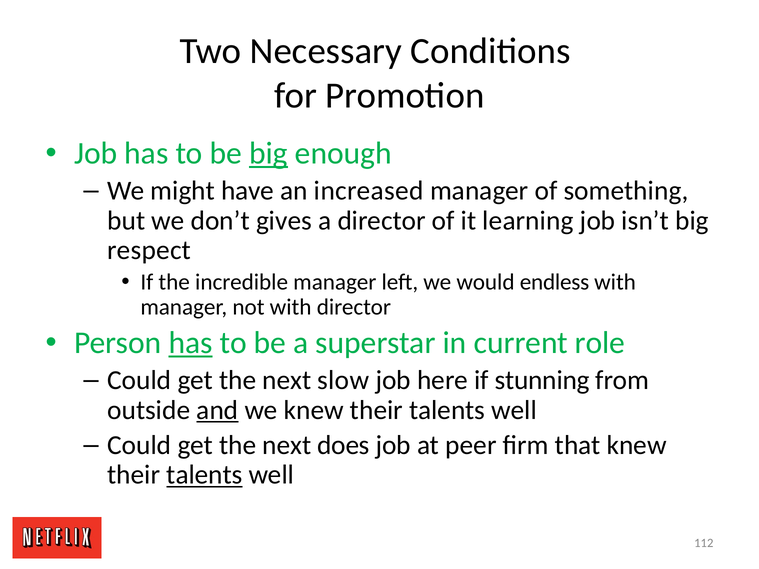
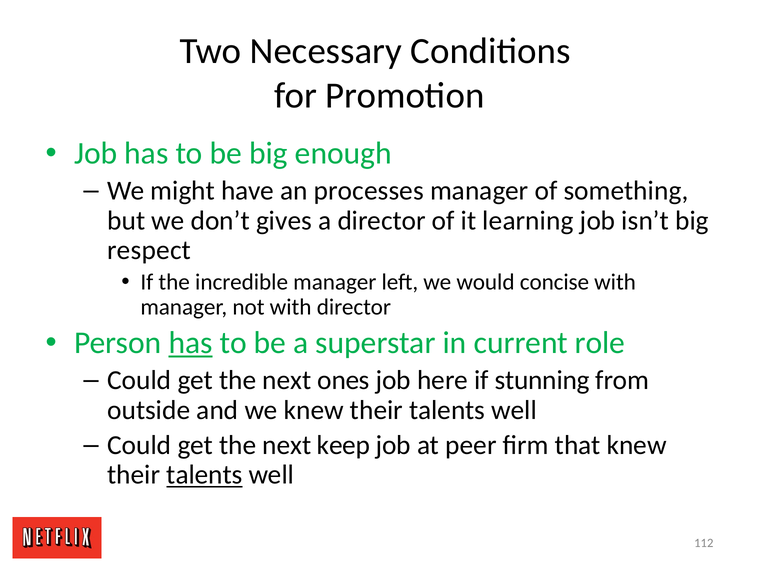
big underline: present -> none (268, 153)
increased: increased -> processes (369, 191)
endless: endless -> concise (554, 282)
slow: slow -> ones (344, 381)
and underline: present -> none (217, 410)
does: does -> keep (344, 445)
